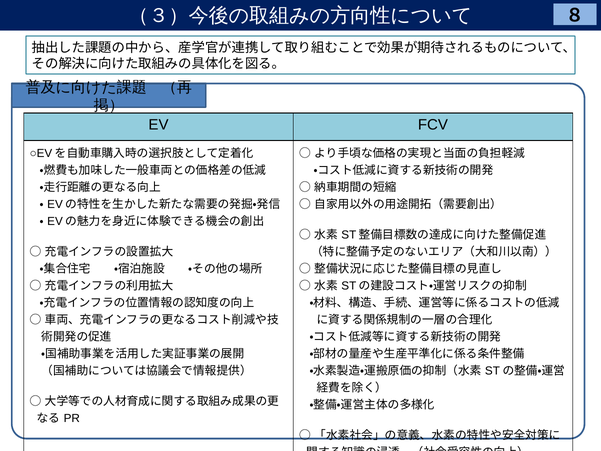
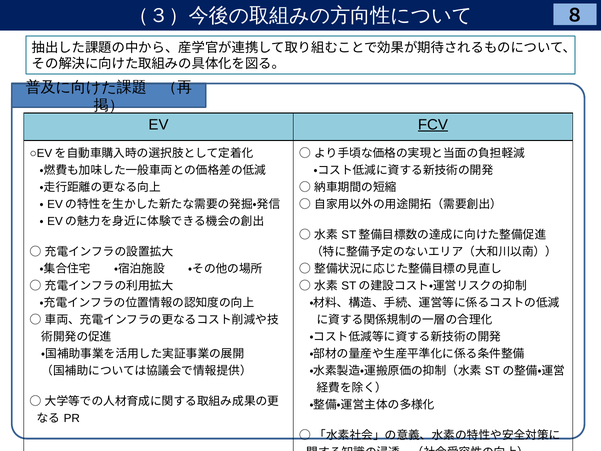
FCV underline: none -> present (433, 125)
